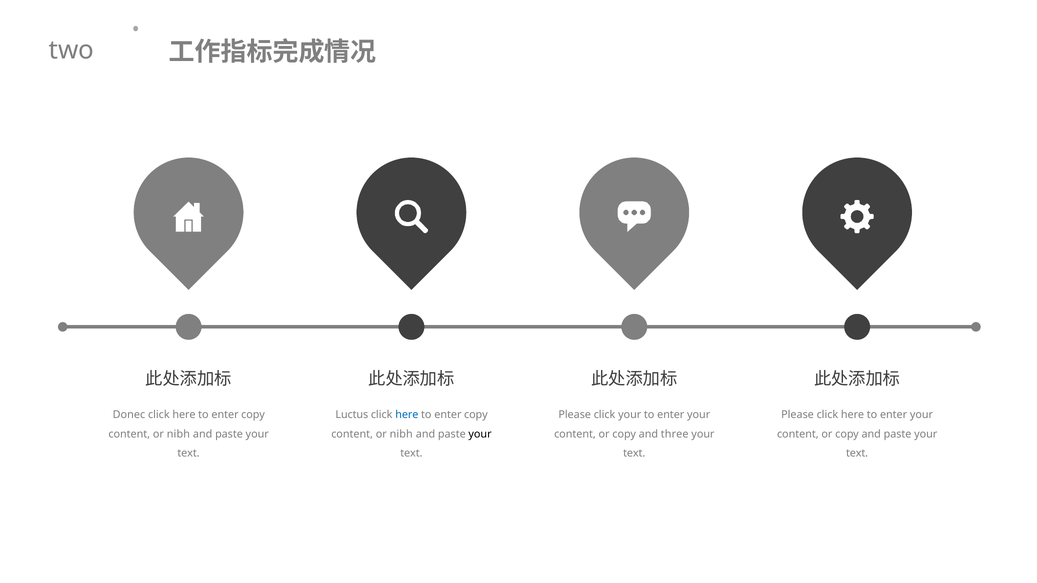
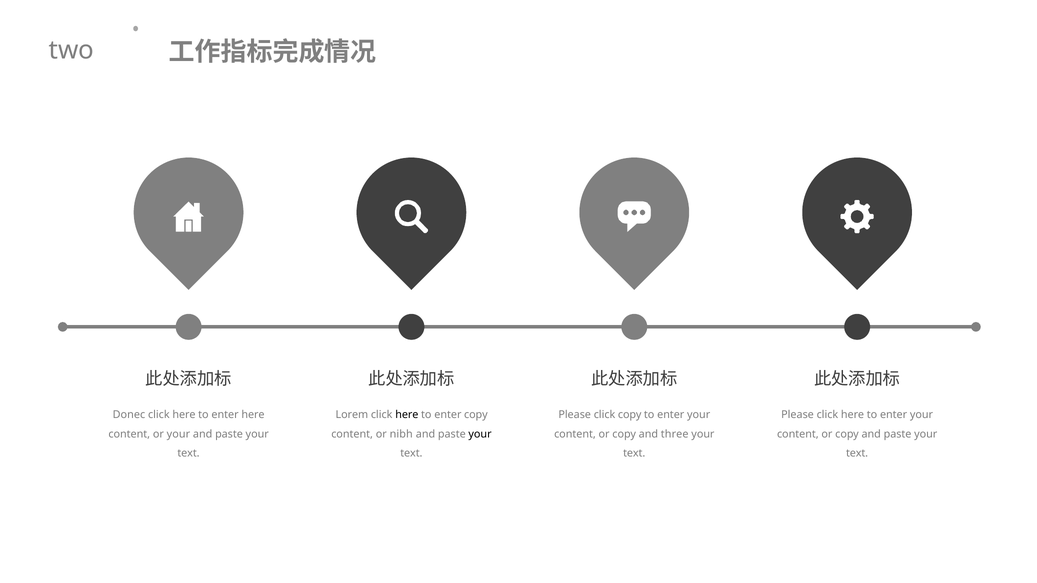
copy: copy -> here (253, 415)
Luctus: Luctus -> Lorem (352, 415)
here colour: blue -> black (407, 415)
click your: your -> copy (630, 415)
nibh: nibh -> your (178, 434)
